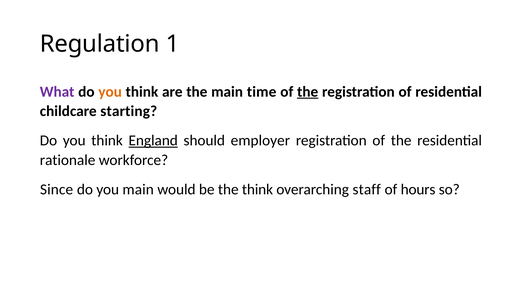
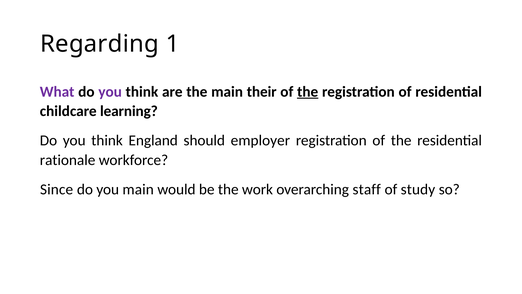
Regulation: Regulation -> Regarding (100, 44)
you colour: orange -> purple (110, 92)
time: time -> their (262, 92)
starting: starting -> learning (129, 111)
England underline: present -> none (153, 140)
the think: think -> work (257, 189)
hours: hours -> study (418, 189)
